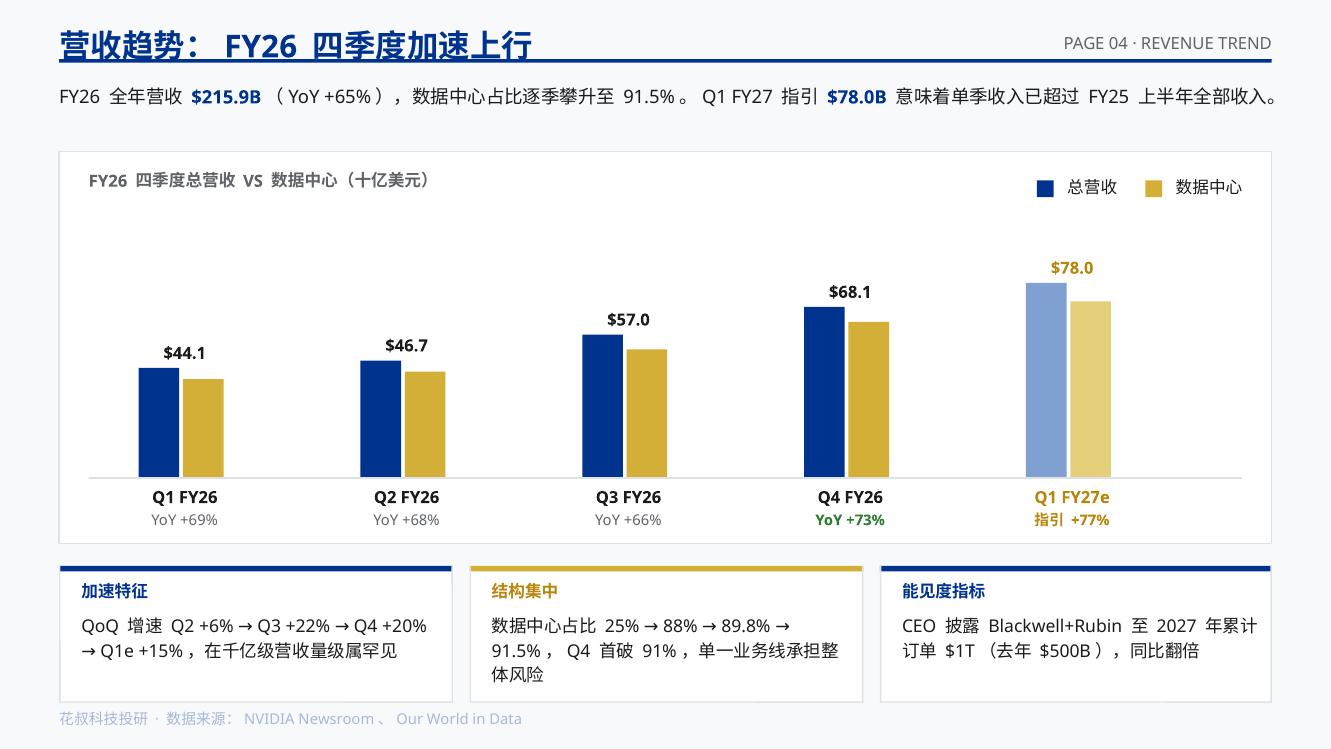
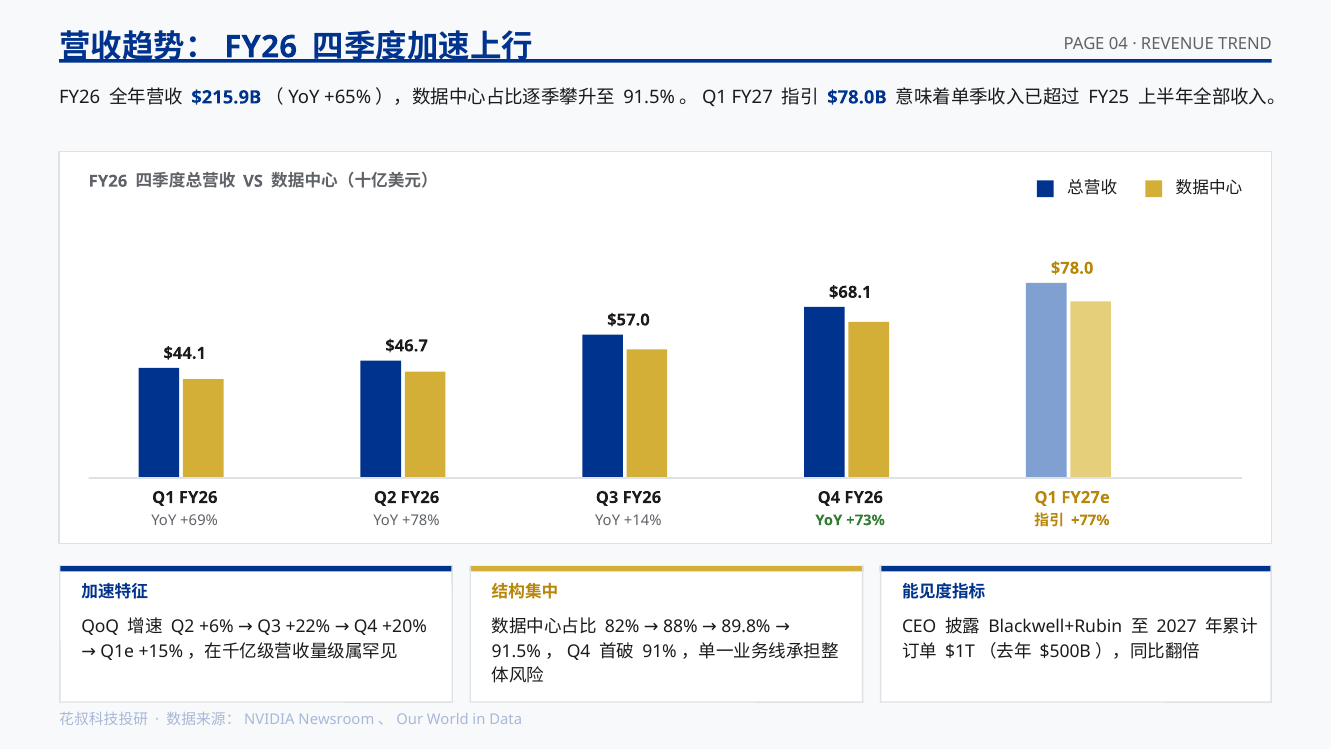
+68%: +68% -> +78% (421, 520)
+66%: +66% -> +14% (643, 520)
25%: 25% -> 82% (622, 627)
